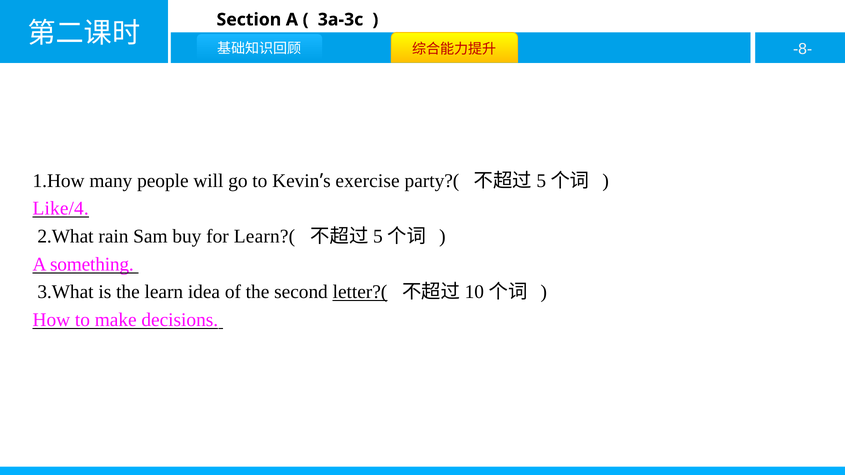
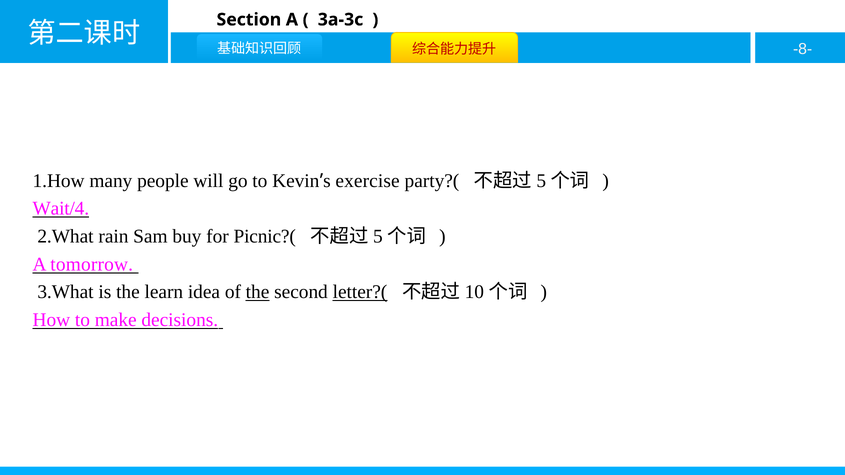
Like/4: Like/4 -> Wait/4 (61, 209)
Learn?(: Learn?( -> Picnic?( (265, 237)
something: something -> tomorrow (92, 264)
the underline: none -> present (258, 292)
